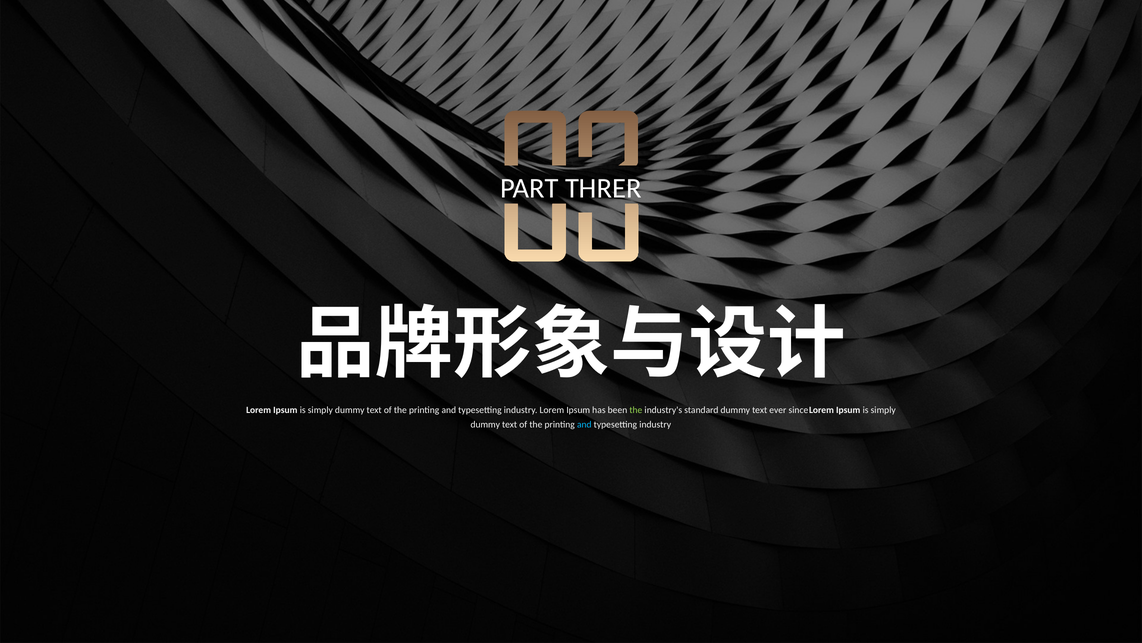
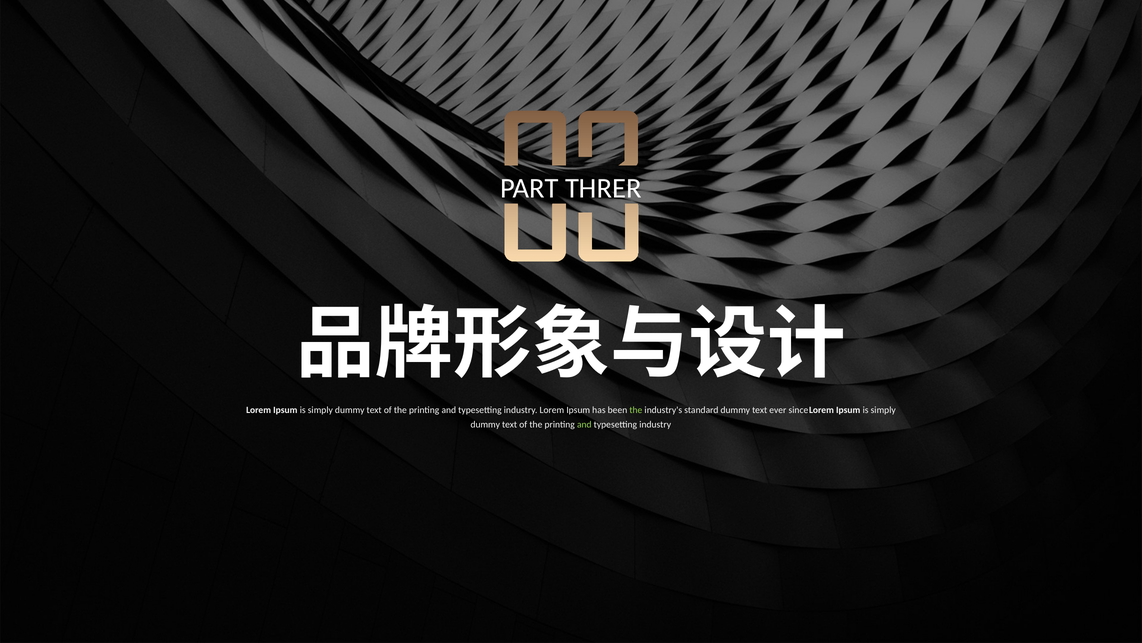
and colour: light blue -> light green (584, 424)
